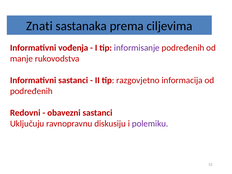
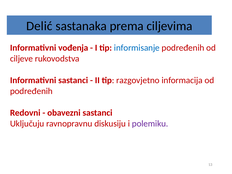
Znati: Znati -> Delić (39, 26)
informisanje colour: purple -> blue (137, 48)
manje: manje -> ciljeve (21, 59)
